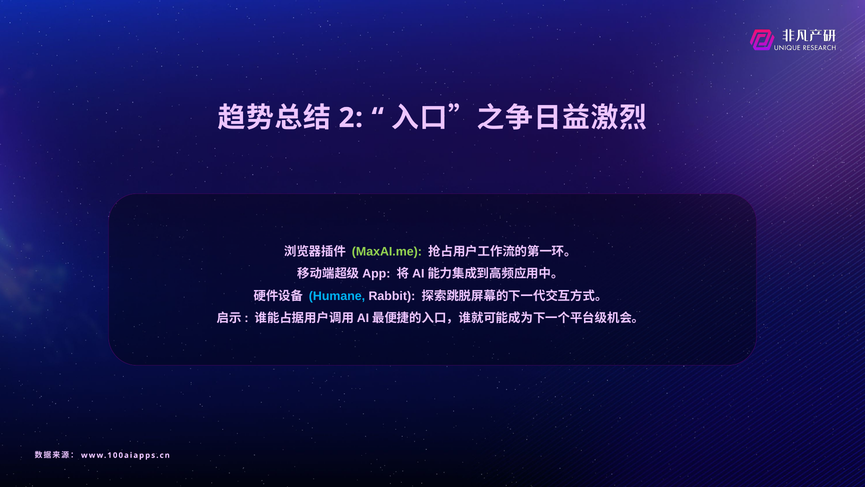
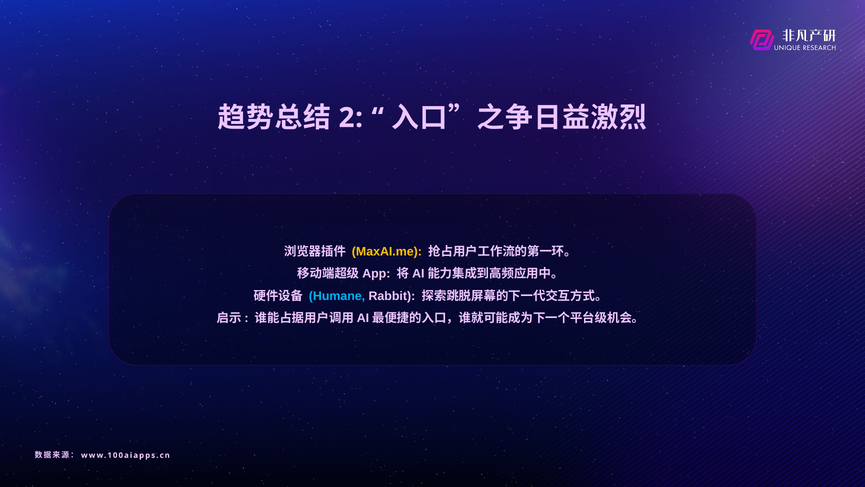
MaxAI.me colour: light green -> yellow (387, 251)
